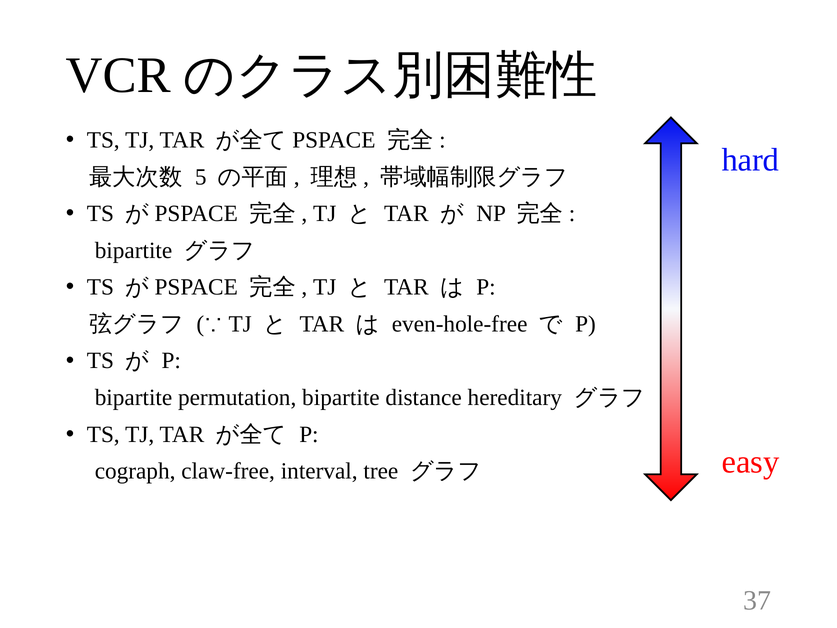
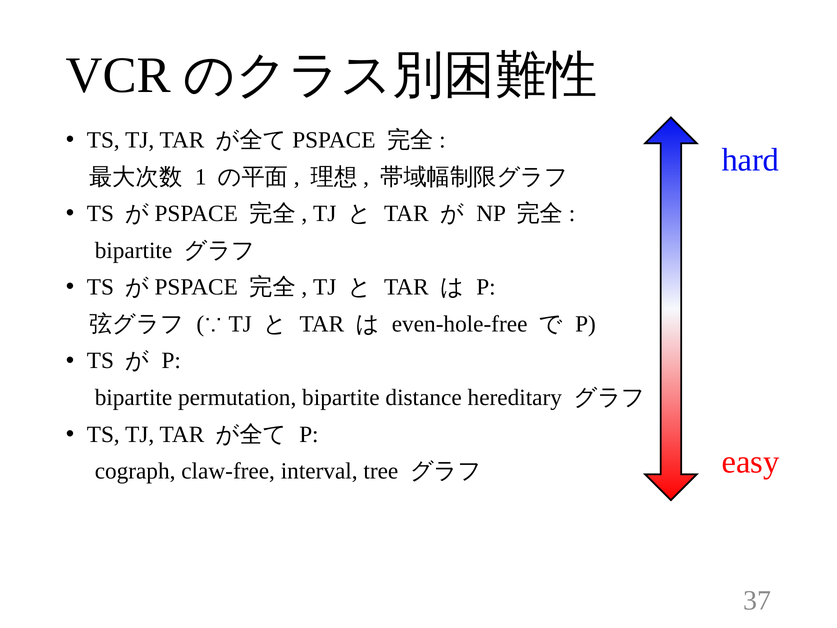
5: 5 -> 1 (201, 177)
